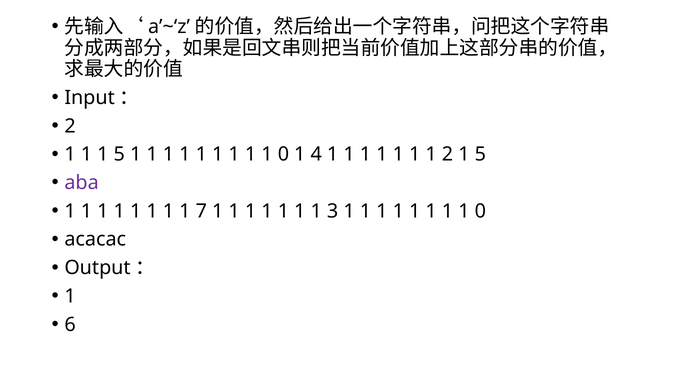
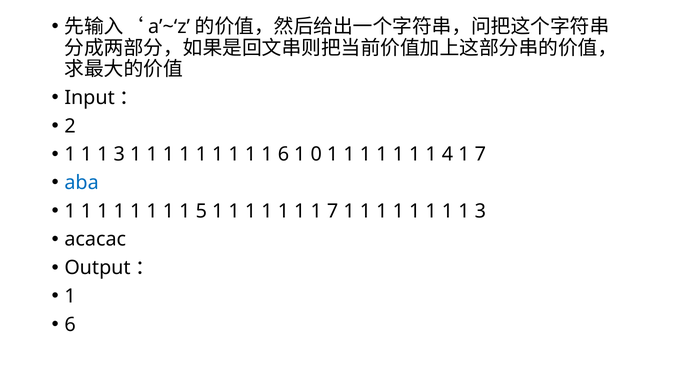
5: 5 -> 3 (119, 155)
0: 0 -> 6 (283, 155)
4: 4 -> 0 (316, 155)
1 2: 2 -> 4 (448, 155)
5: 5 -> 7 (480, 155)
aba colour: purple -> blue (82, 183)
7: 7 -> 5 (201, 211)
1 1 3: 3 -> 7 (333, 211)
0: 0 -> 3 (480, 211)
